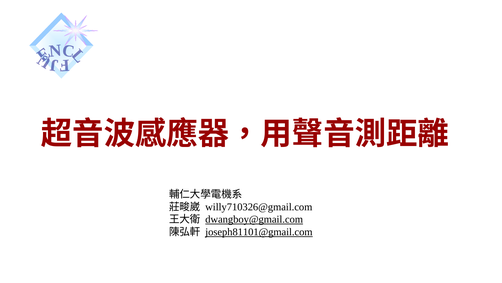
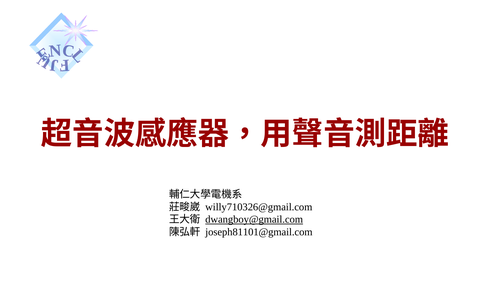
joseph81101@gmail.com underline: present -> none (259, 232)
